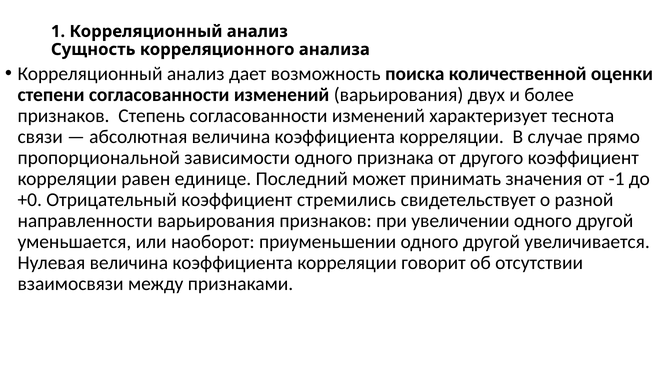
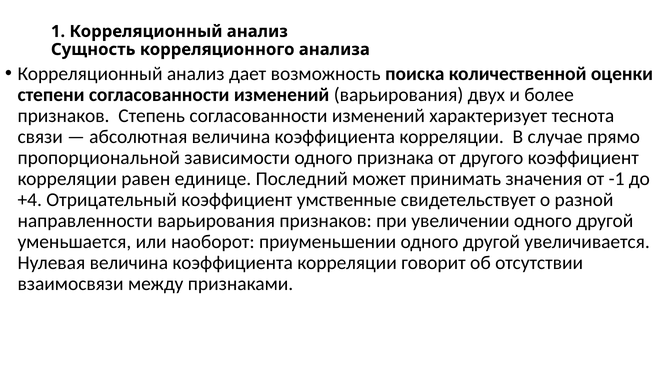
+0: +0 -> +4 (30, 200)
стремились: стремились -> умственные (347, 200)
